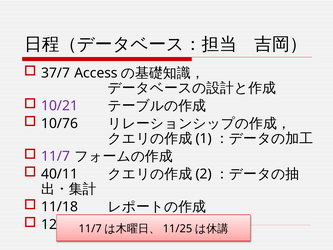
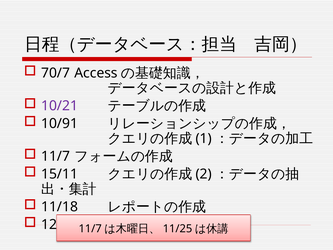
37/7: 37/7 -> 70/7 (56, 73)
10/76: 10/76 -> 10/91 (60, 123)
11/7 colour: purple -> black (56, 156)
40/11: 40/11 -> 15/11 (60, 174)
